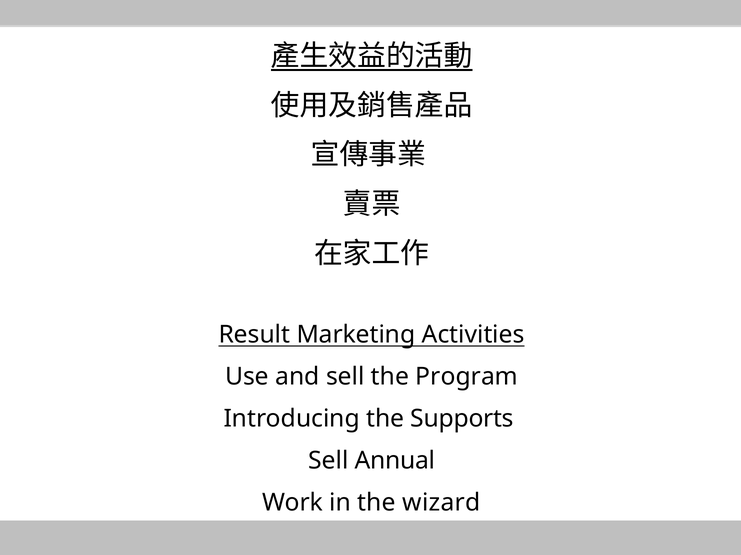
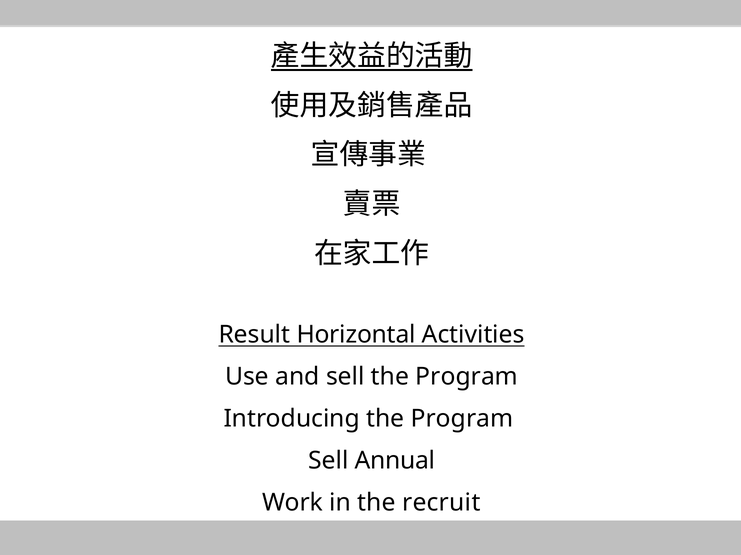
Marketing: Marketing -> Horizontal (356, 335)
Introducing the Supports: Supports -> Program (462, 419)
wizard: wizard -> recruit (441, 503)
